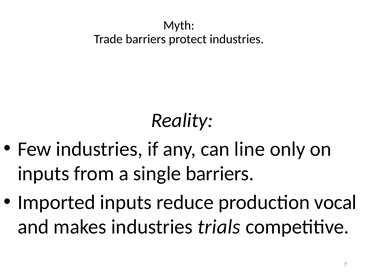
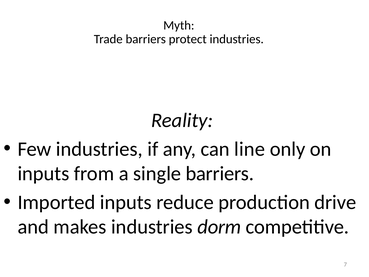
vocal: vocal -> drive (335, 202)
trials: trials -> dorm (219, 227)
